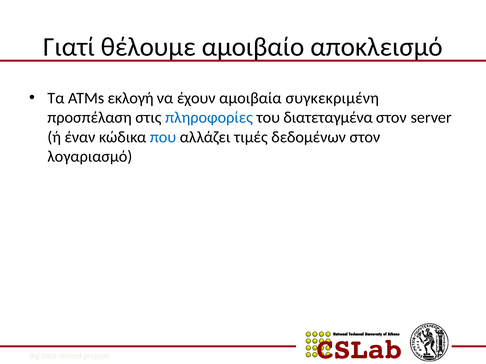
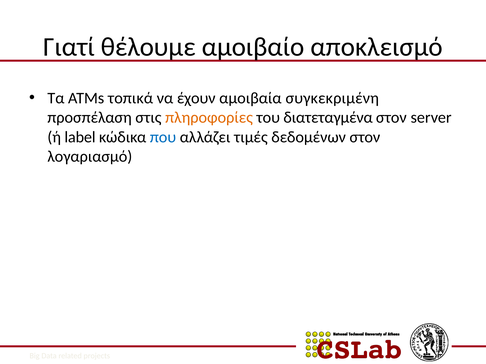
εκλογή: εκλογή -> τοπικά (130, 98)
πληροφορίες colour: blue -> orange (209, 118)
έναν: έναν -> label (80, 137)
